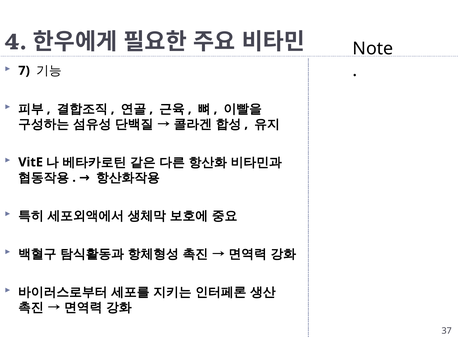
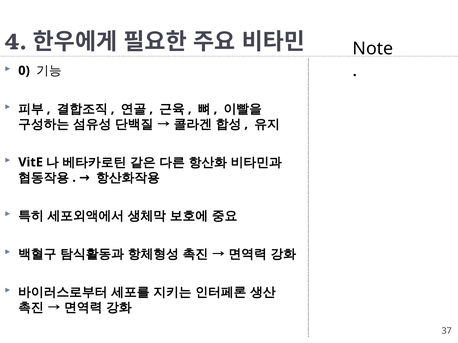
7: 7 -> 0 (24, 71)
